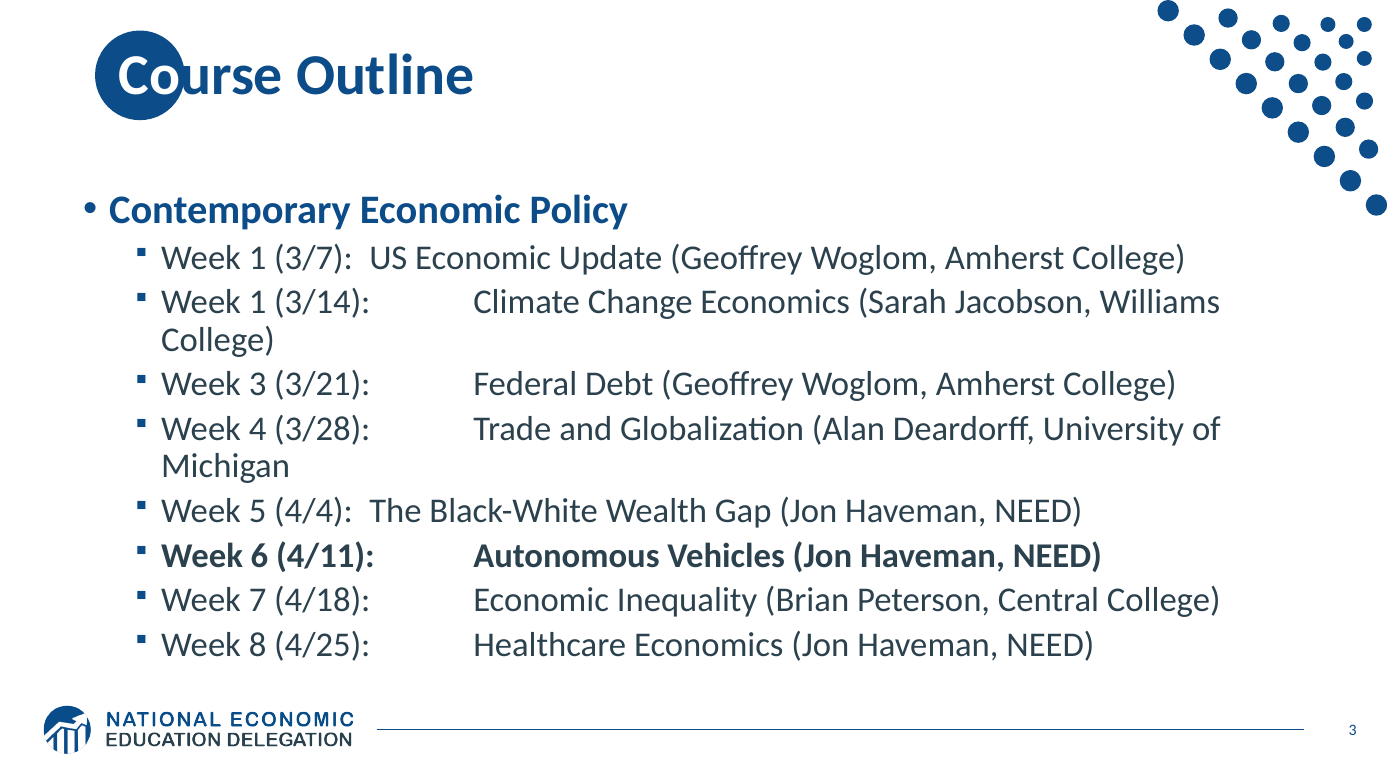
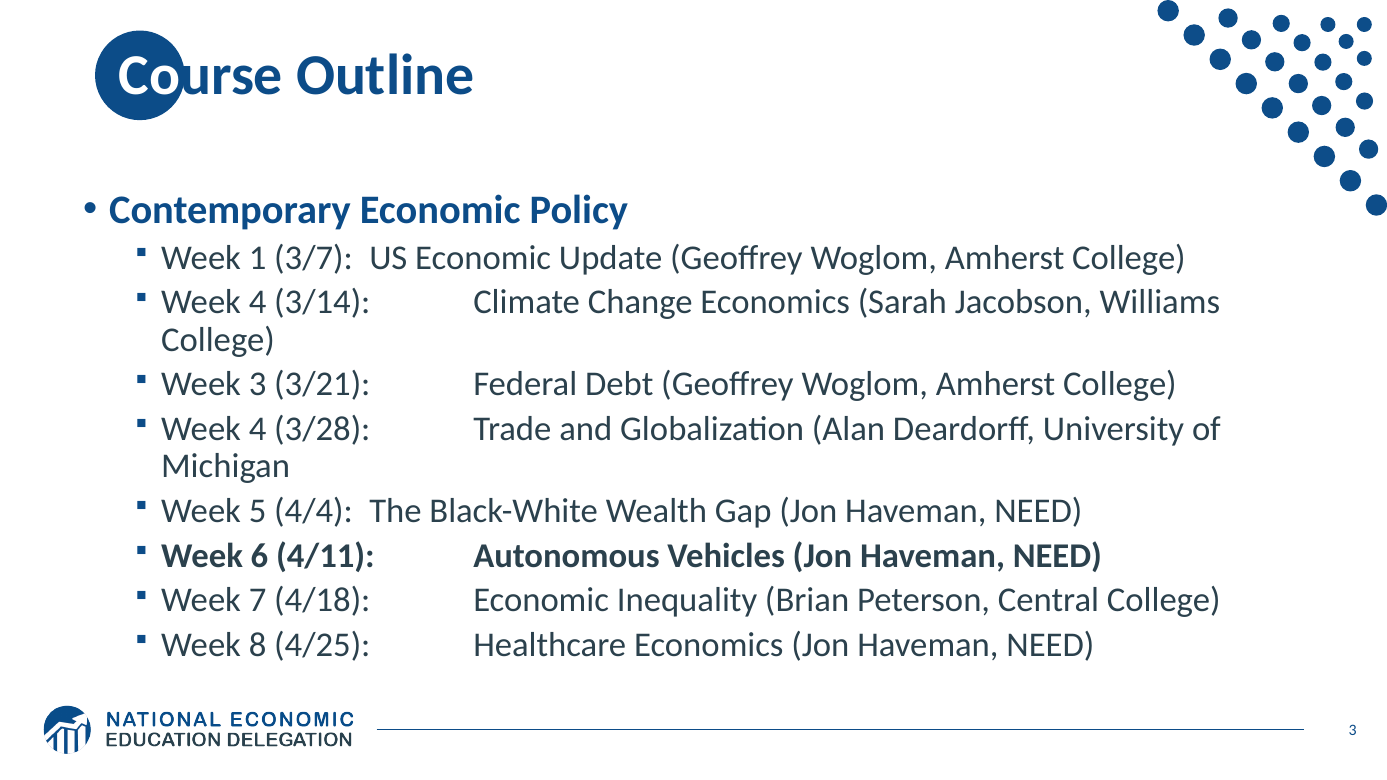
1: 1 -> 4 (258, 302)
